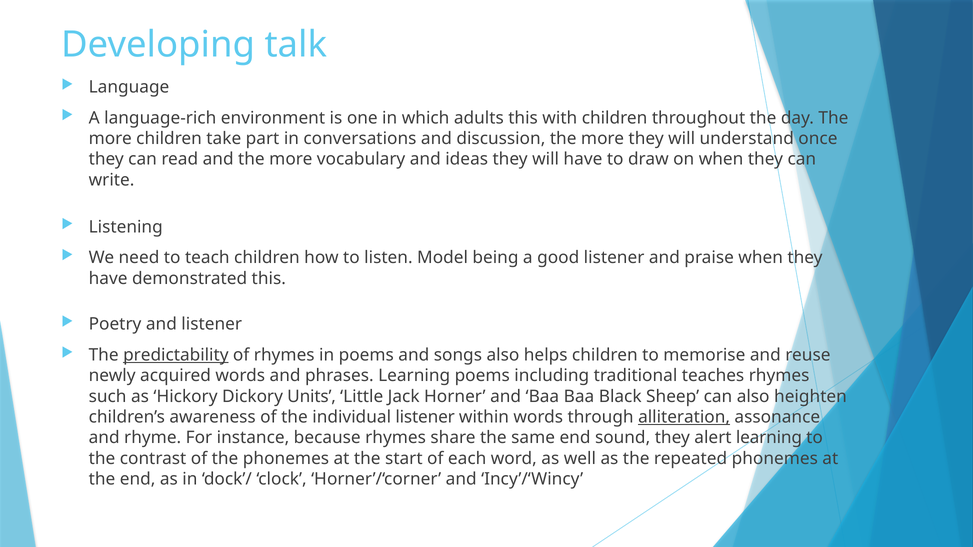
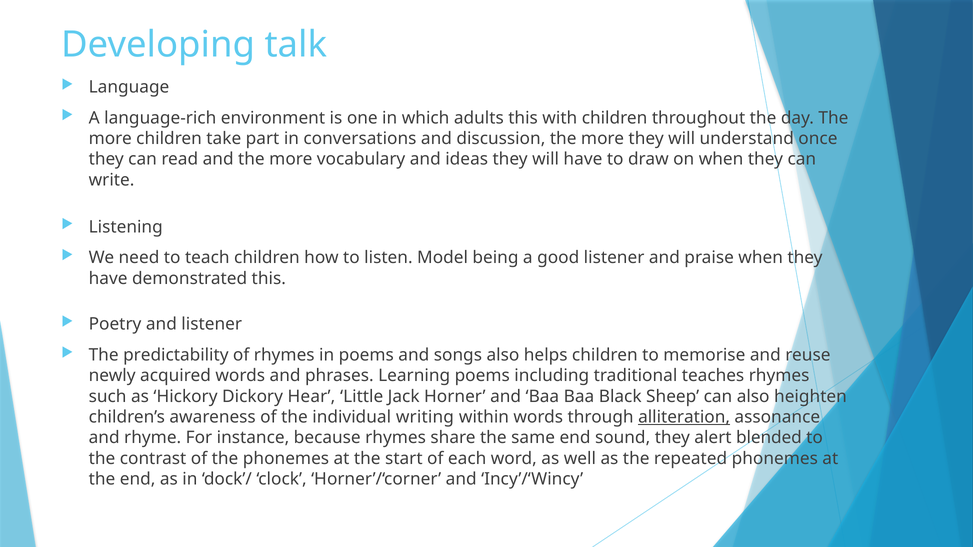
predictability underline: present -> none (176, 355)
Units: Units -> Hear (311, 397)
individual listener: listener -> writing (425, 417)
alert learning: learning -> blended (769, 438)
